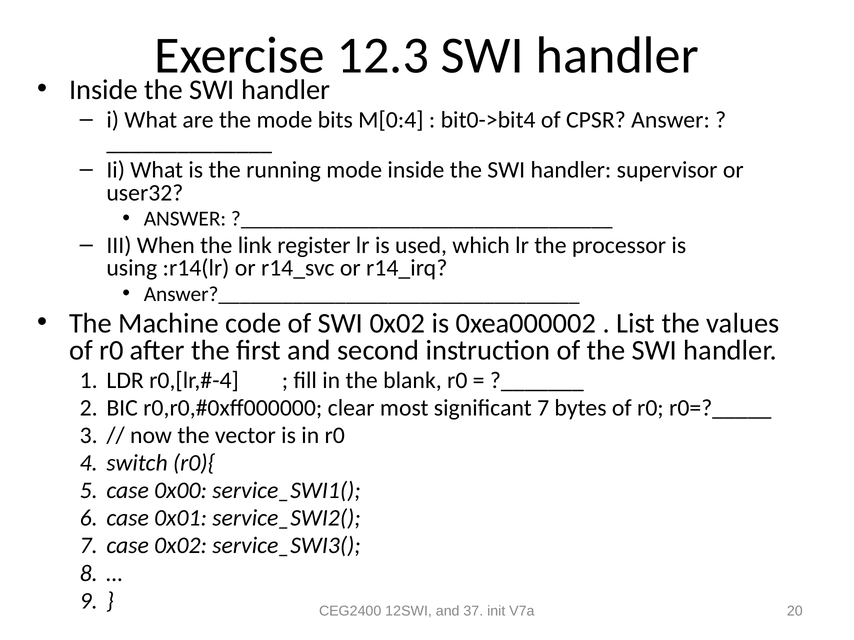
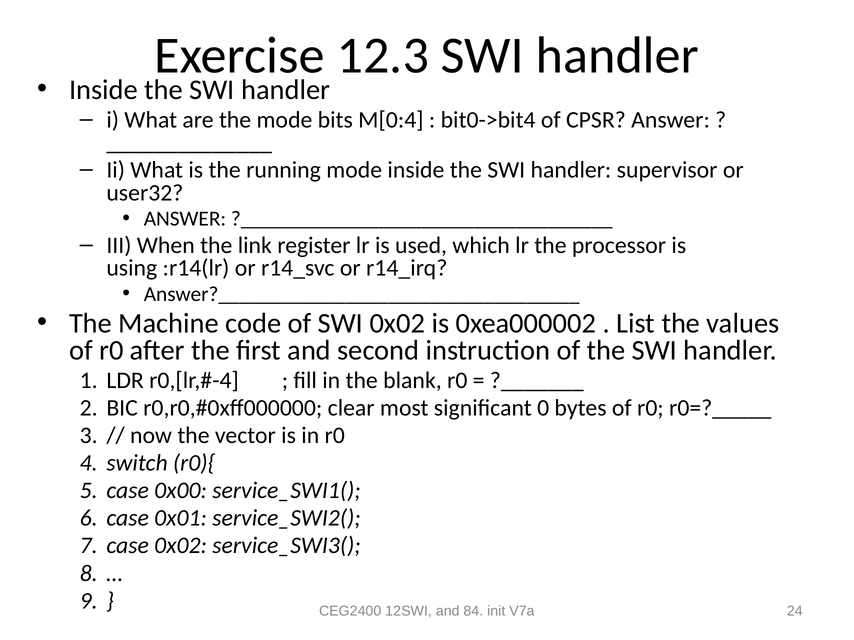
significant 7: 7 -> 0 (543, 408)
37: 37 -> 84 (473, 612)
20: 20 -> 24 (795, 612)
